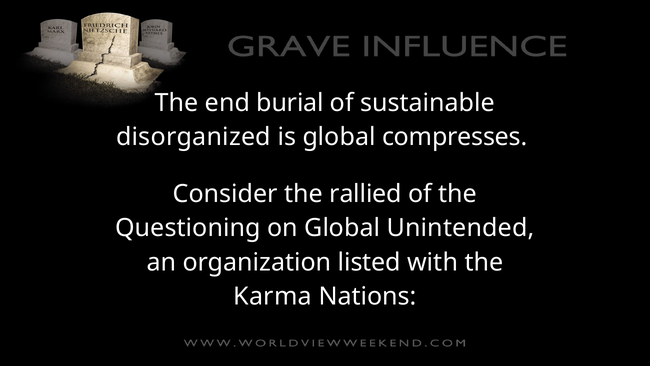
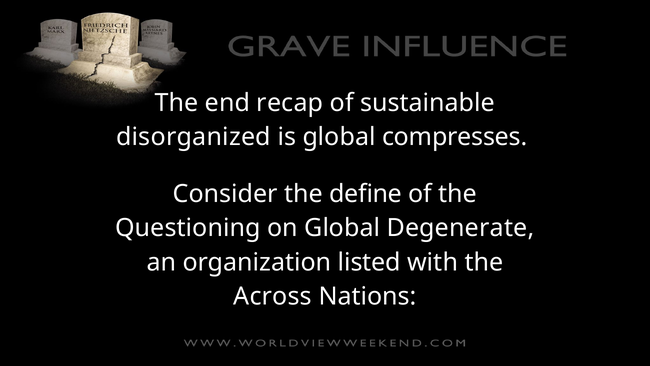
burial: burial -> recap (290, 103)
rallied: rallied -> define (366, 194)
Unintended: Unintended -> Degenerate (460, 228)
Karma: Karma -> Across (273, 296)
